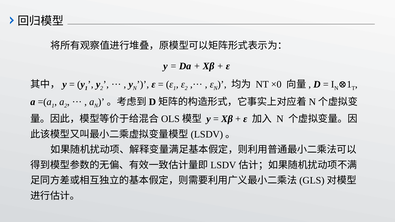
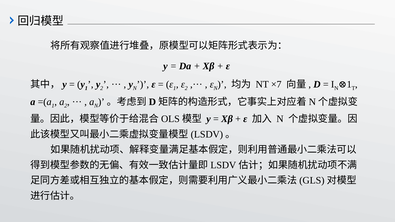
×0: ×0 -> ×7 (276, 84)
